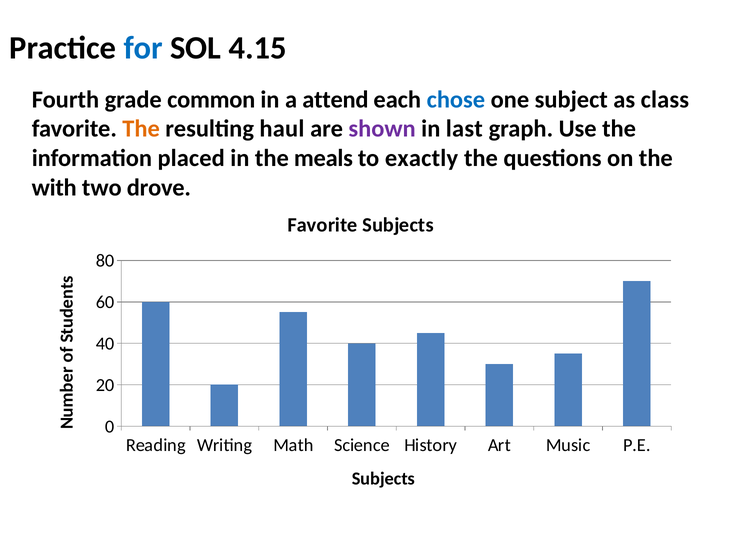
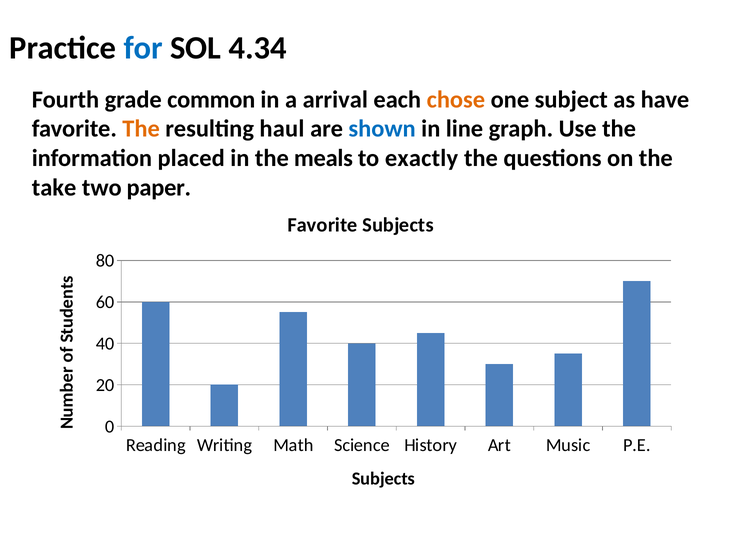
4.15: 4.15 -> 4.34 (258, 48)
attend: attend -> arrival (335, 99)
chose colour: blue -> orange (456, 99)
class: class -> have (665, 99)
shown colour: purple -> blue (382, 129)
last: last -> line (464, 129)
with: with -> take (54, 187)
drove: drove -> paper (159, 187)
